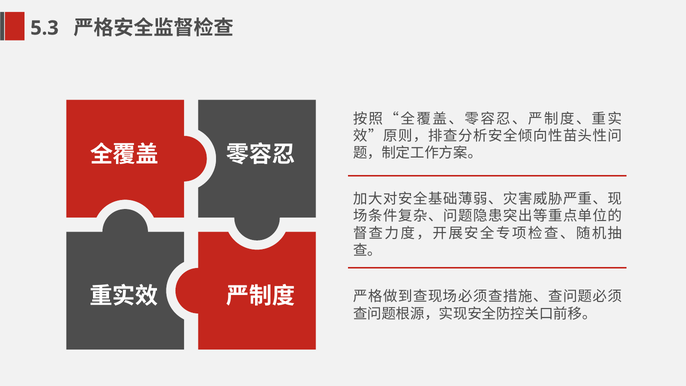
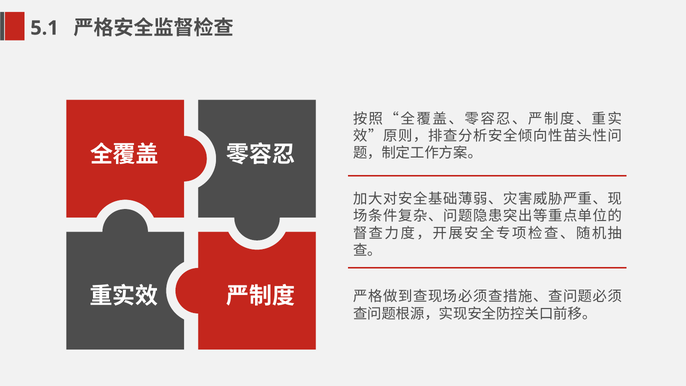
5.3: 5.3 -> 5.1 (44, 28)
